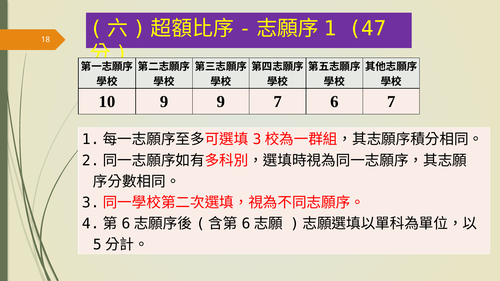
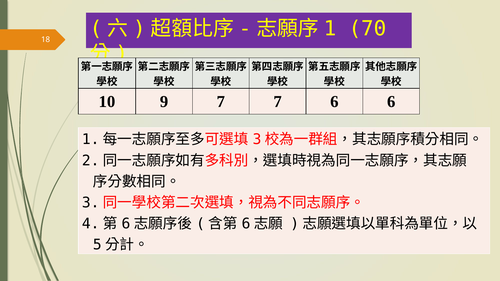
47: 47 -> 70 (368, 29)
9 9: 9 -> 7 (221, 102)
6 7: 7 -> 6 (391, 102)
